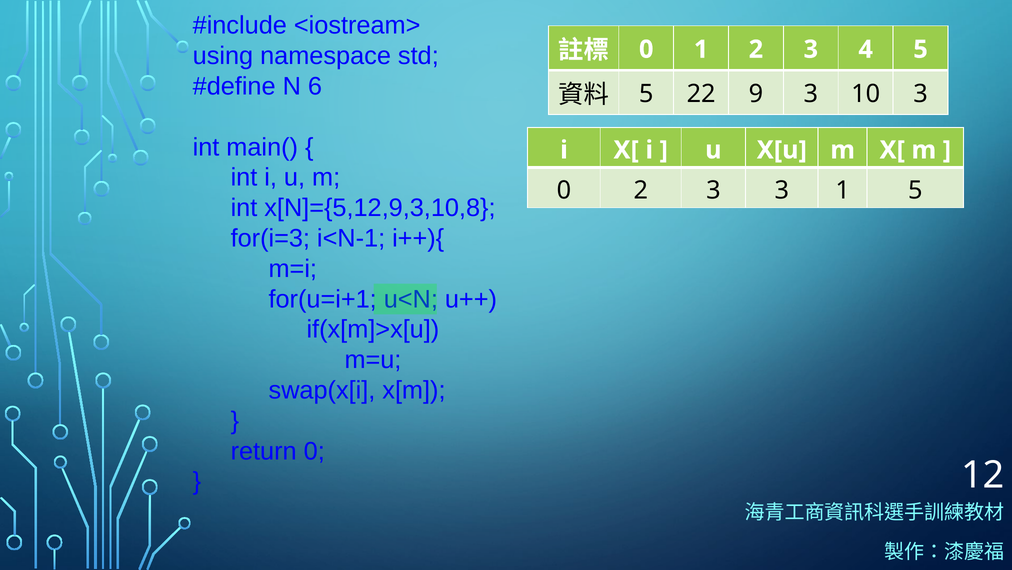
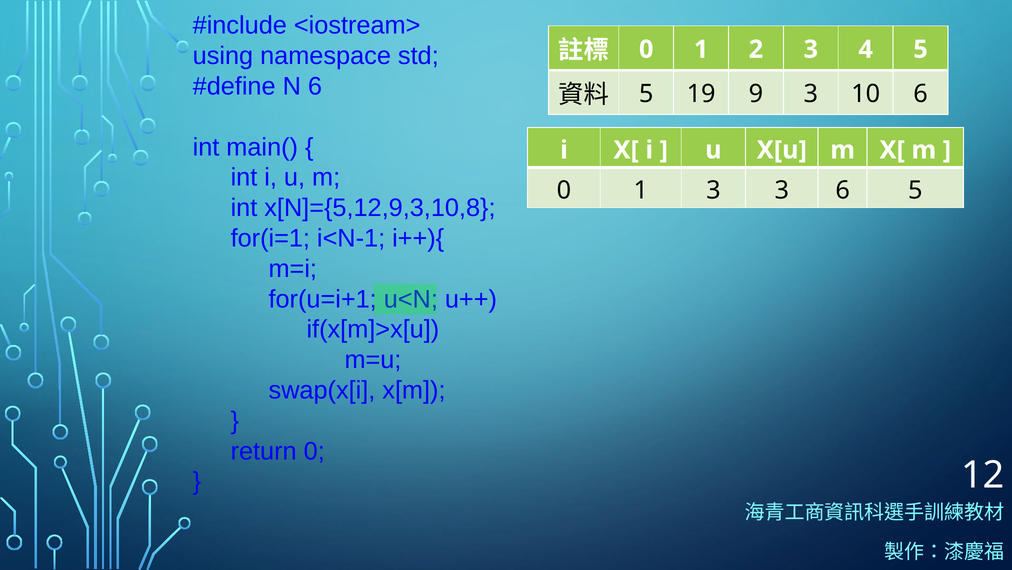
22: 22 -> 19 (701, 94)
10 3: 3 -> 6 (921, 94)
2: 2 -> 1 (641, 190)
3 1: 1 -> 6 (843, 190)
for(i=3: for(i=3 -> for(i=1 (270, 238)
